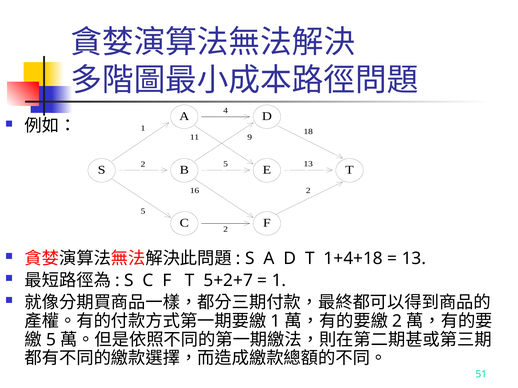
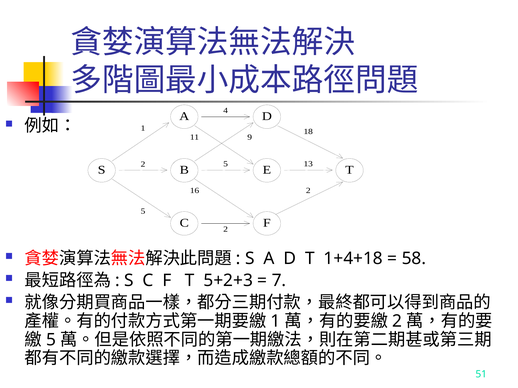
13: 13 -> 58 (414, 259)
5+2+7: 5+2+7 -> 5+2+3 (228, 281)
1: 1 -> 7 (279, 281)
